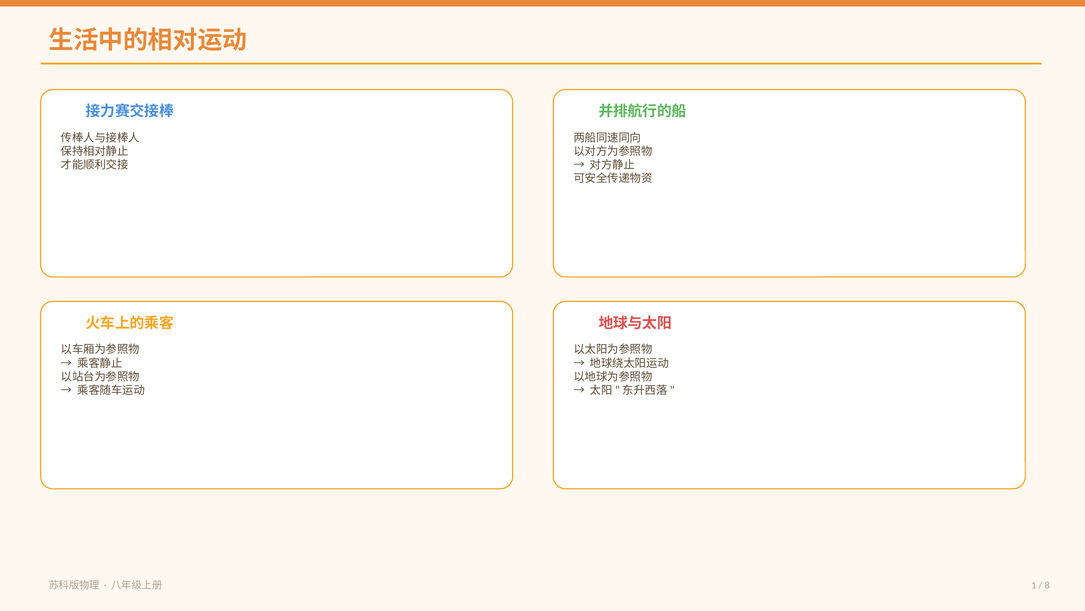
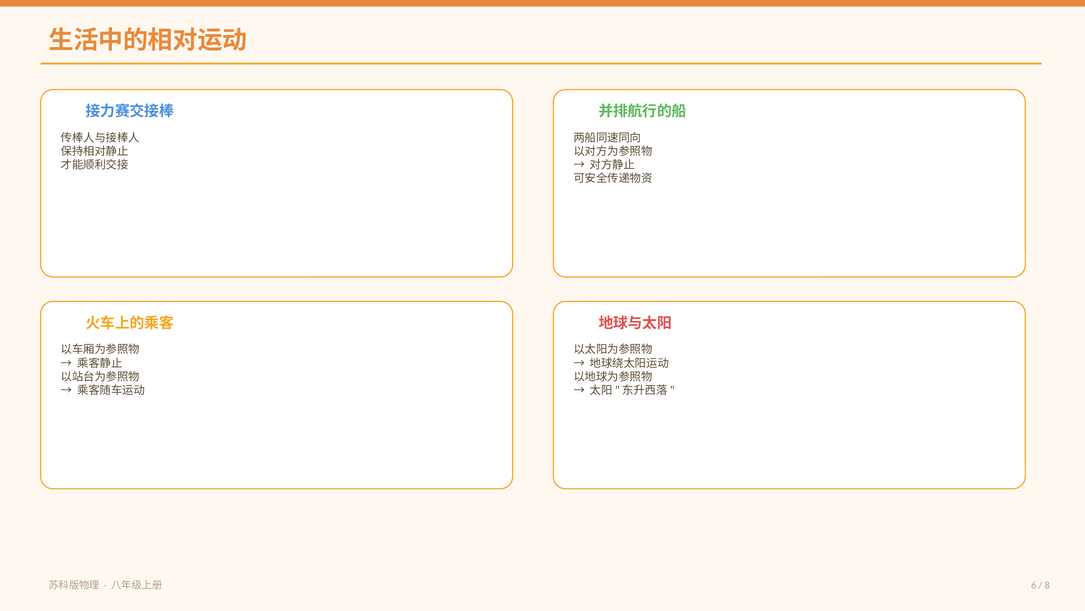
1: 1 -> 6 (1034, 585)
